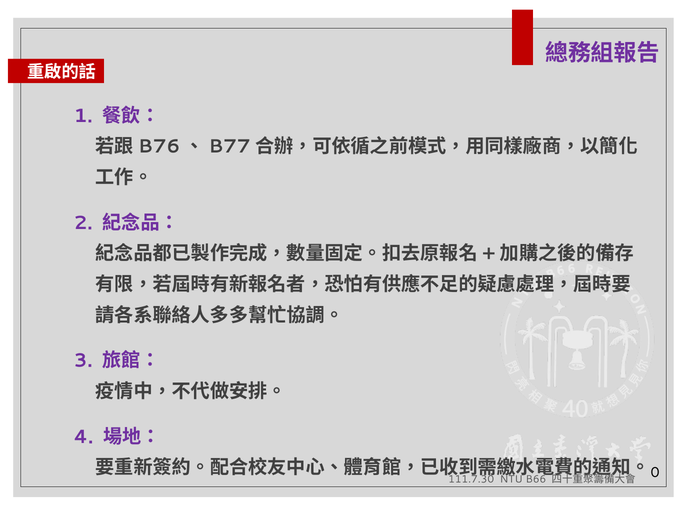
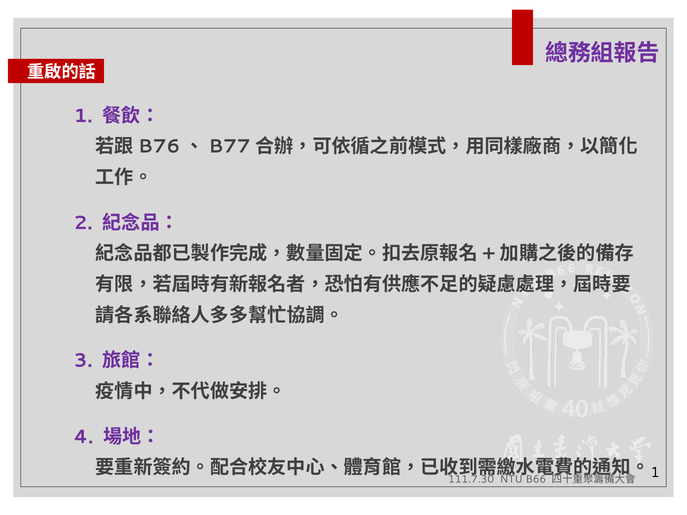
0: 0 -> 1 (655, 473)
